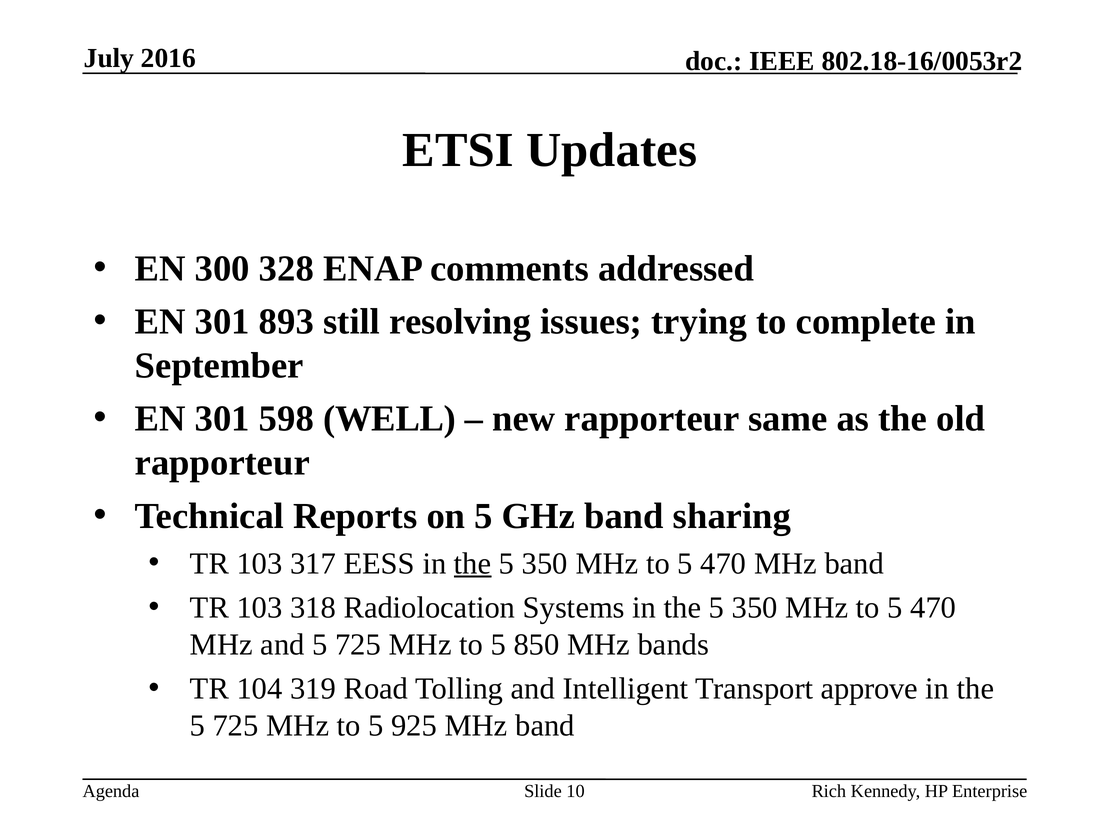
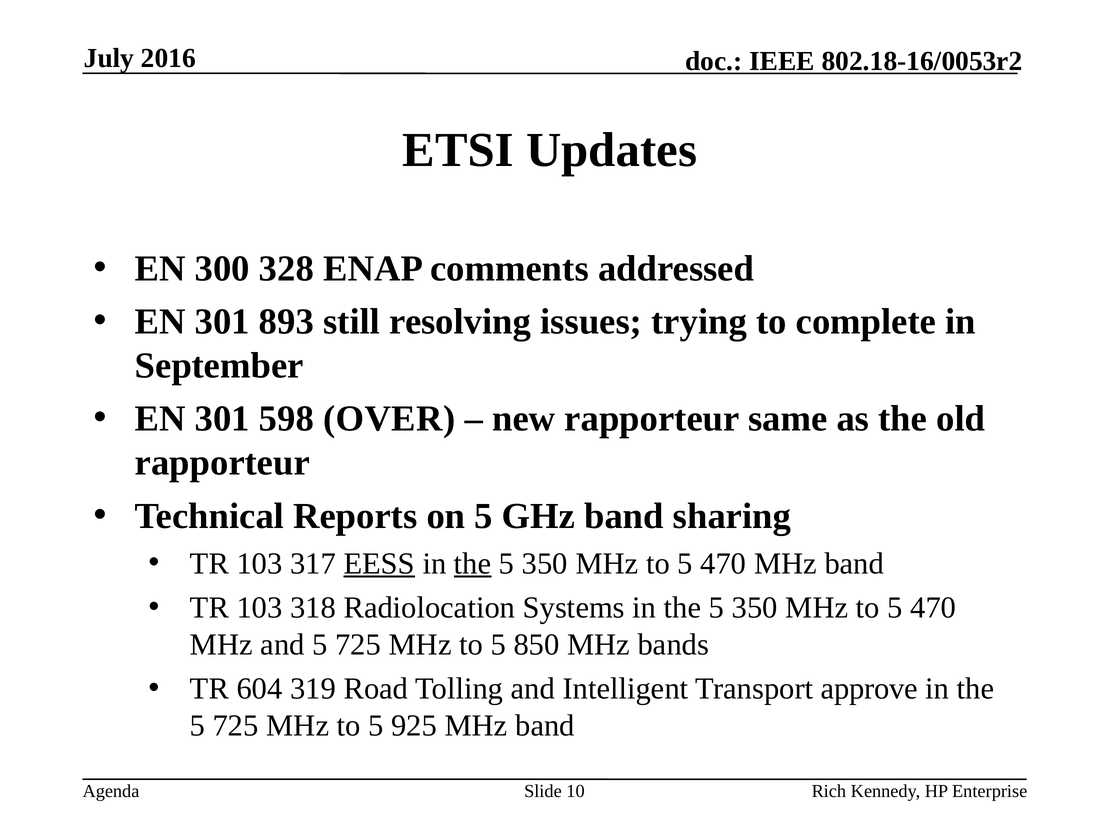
WELL: WELL -> OVER (389, 419)
EESS underline: none -> present (379, 564)
104: 104 -> 604 (259, 689)
